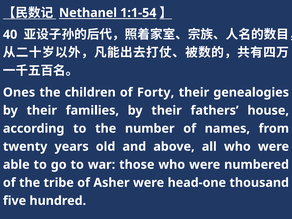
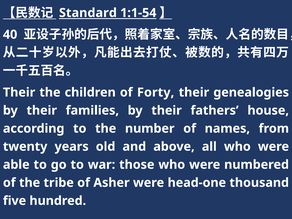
Nethanel: Nethanel -> Standard (88, 13)
Ones: Ones -> Their (19, 92)
